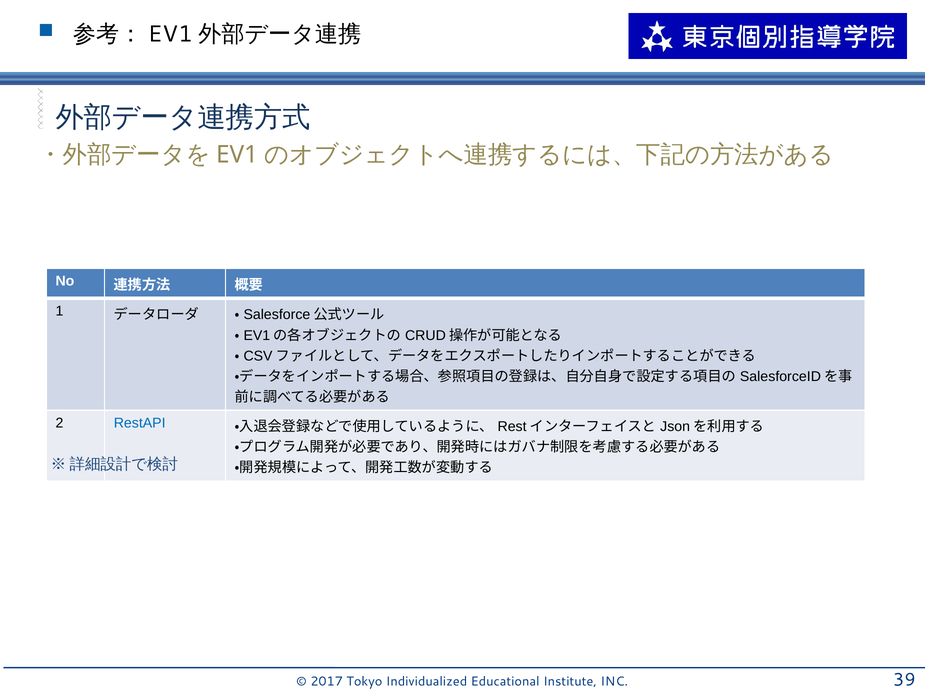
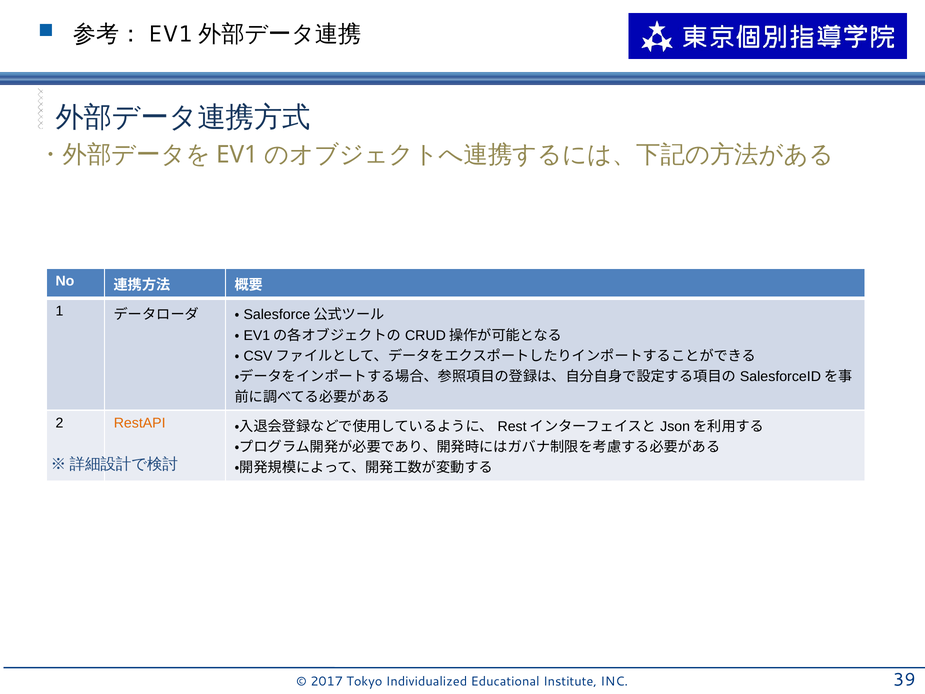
RestAPI colour: blue -> orange (140, 423)
